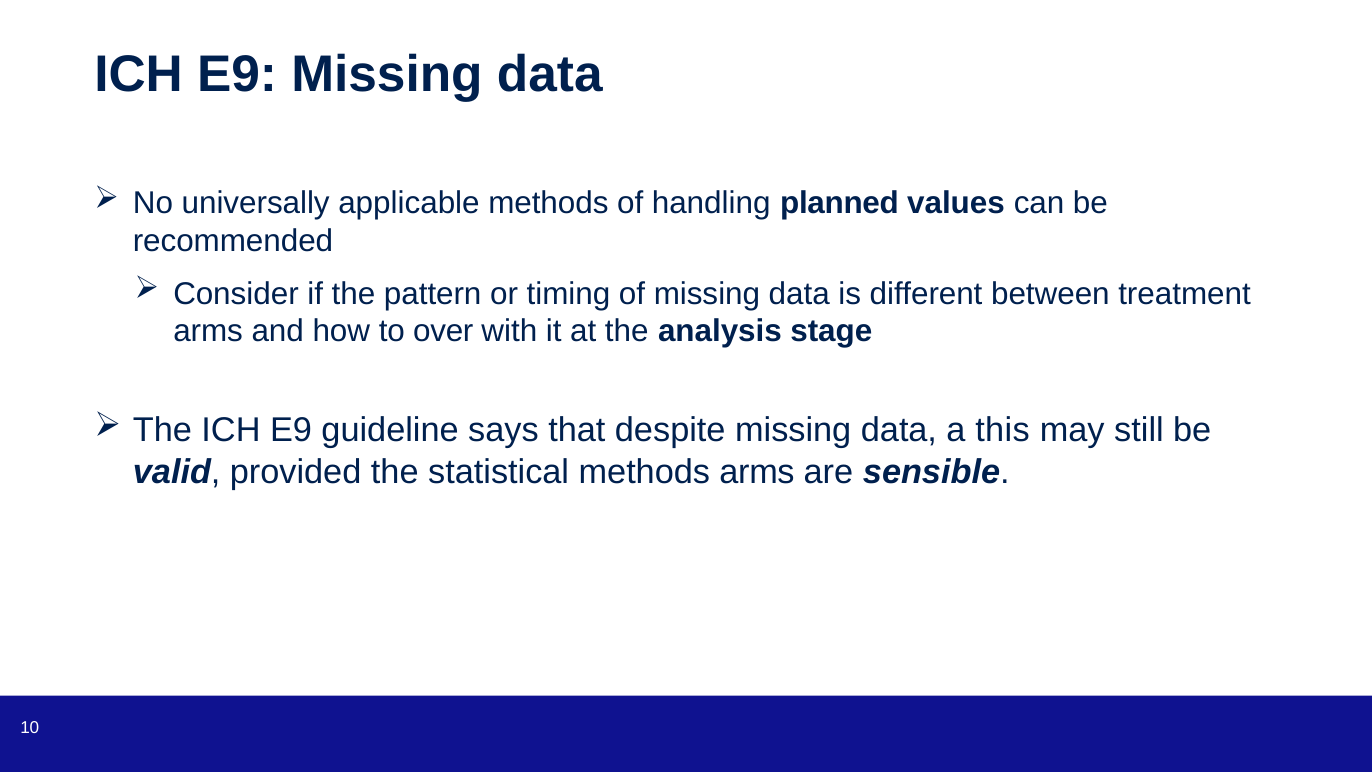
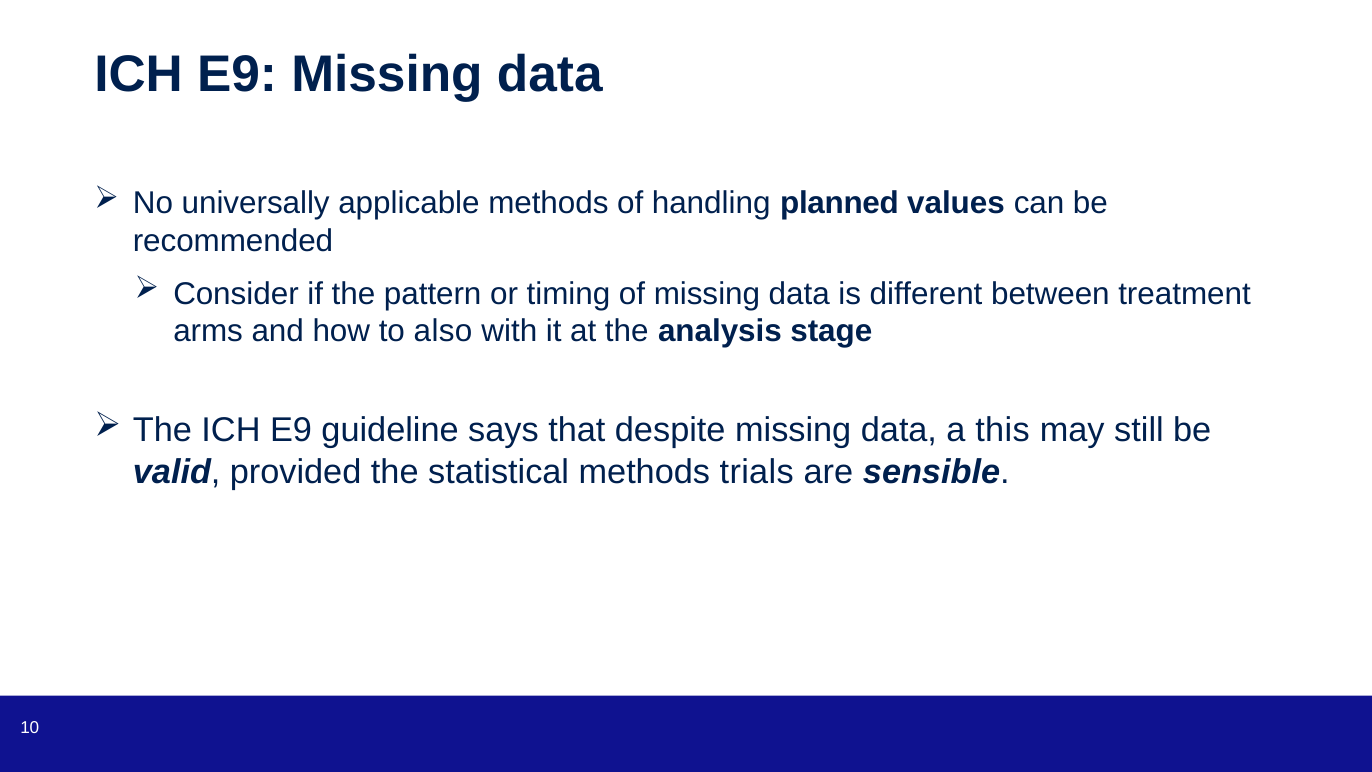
over: over -> also (443, 331)
methods arms: arms -> trials (757, 472)
